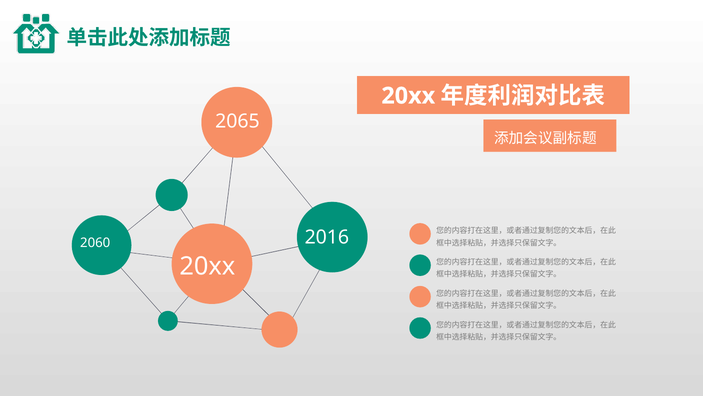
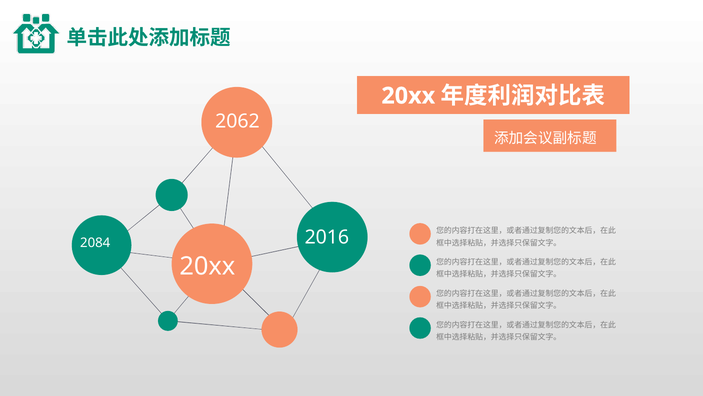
2065: 2065 -> 2062 (237, 121)
2060: 2060 -> 2084 (95, 243)
